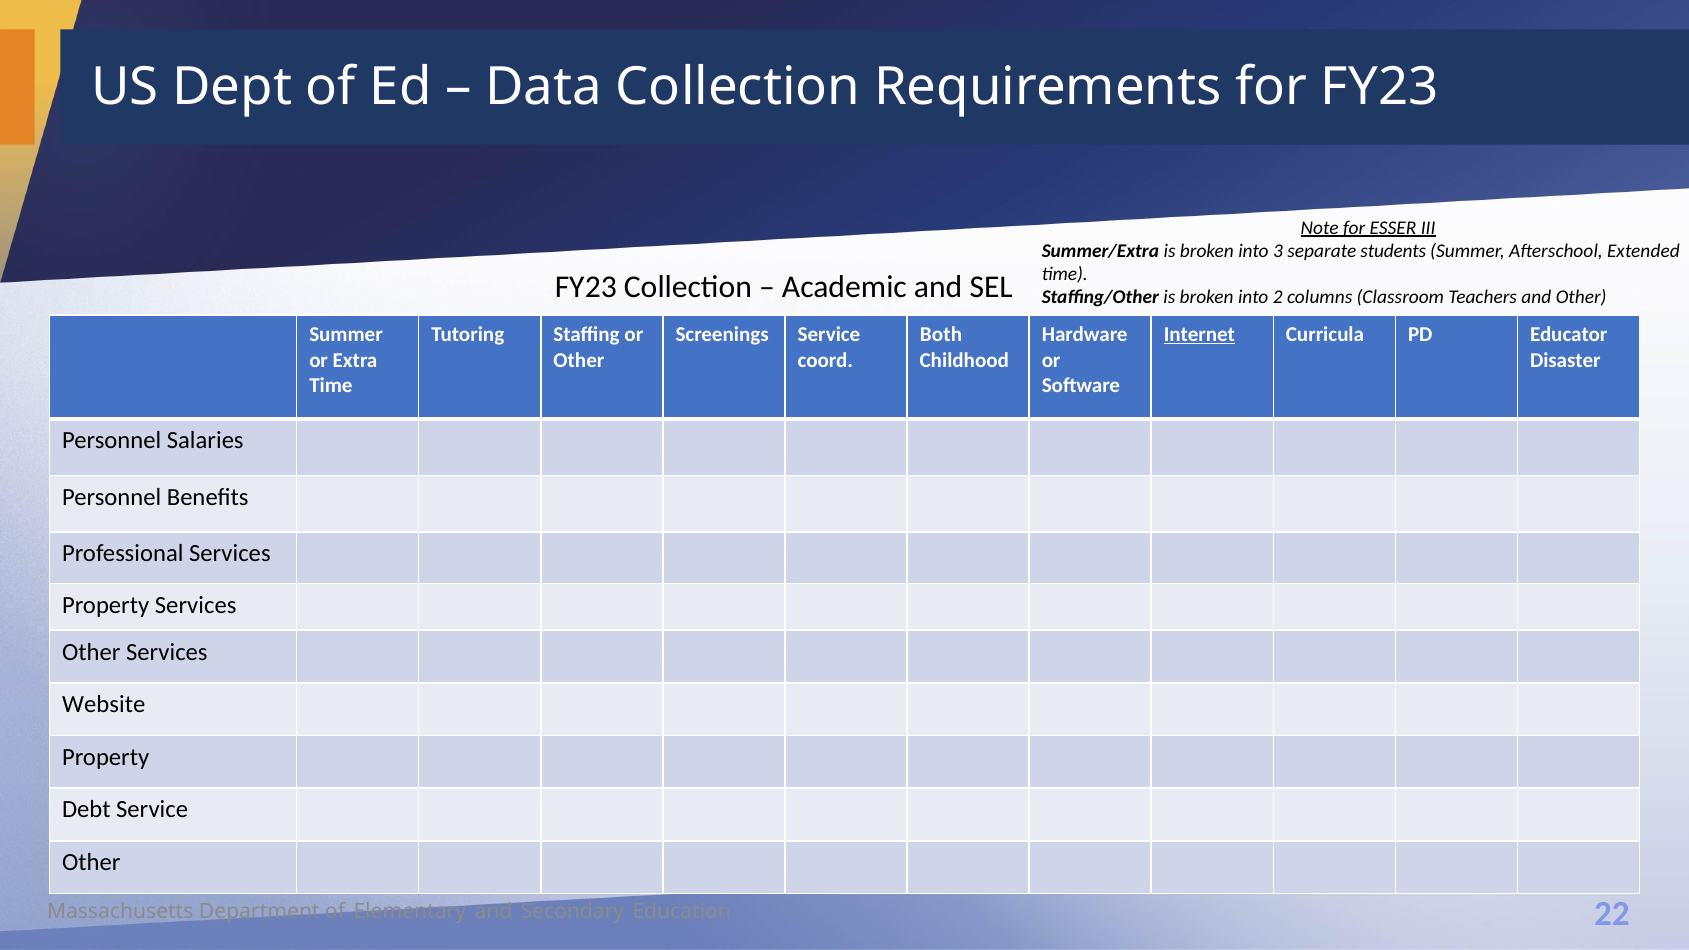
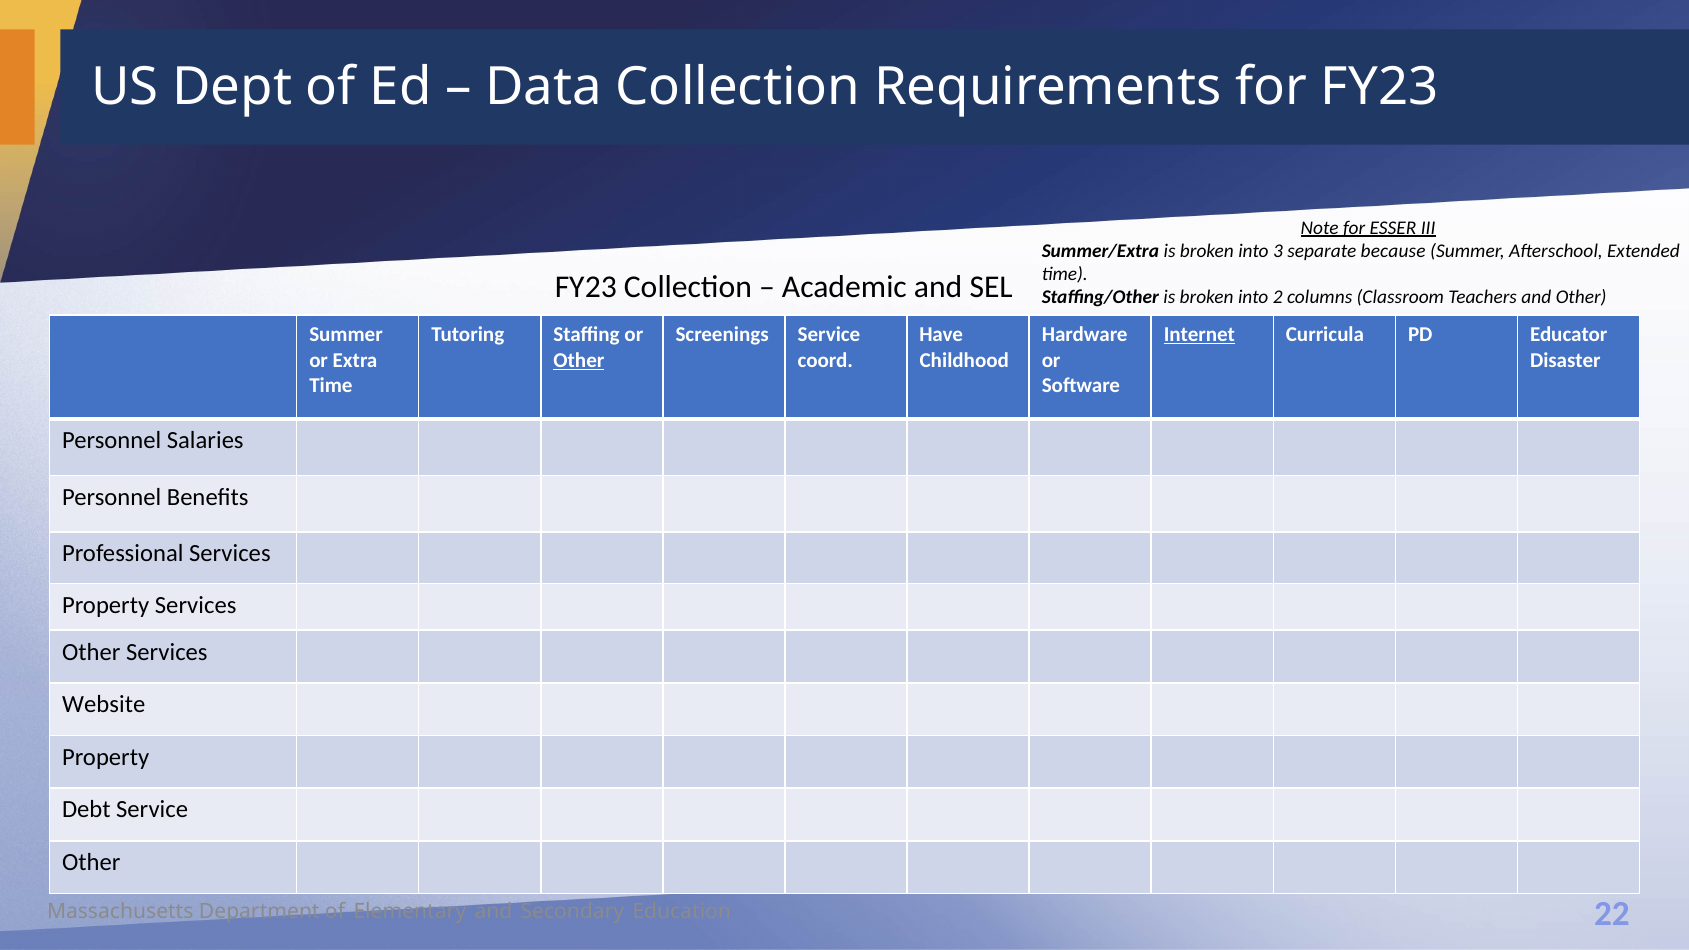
students: students -> because (1393, 251)
Both: Both -> Have (941, 335)
Other underline: none -> present (579, 360)
